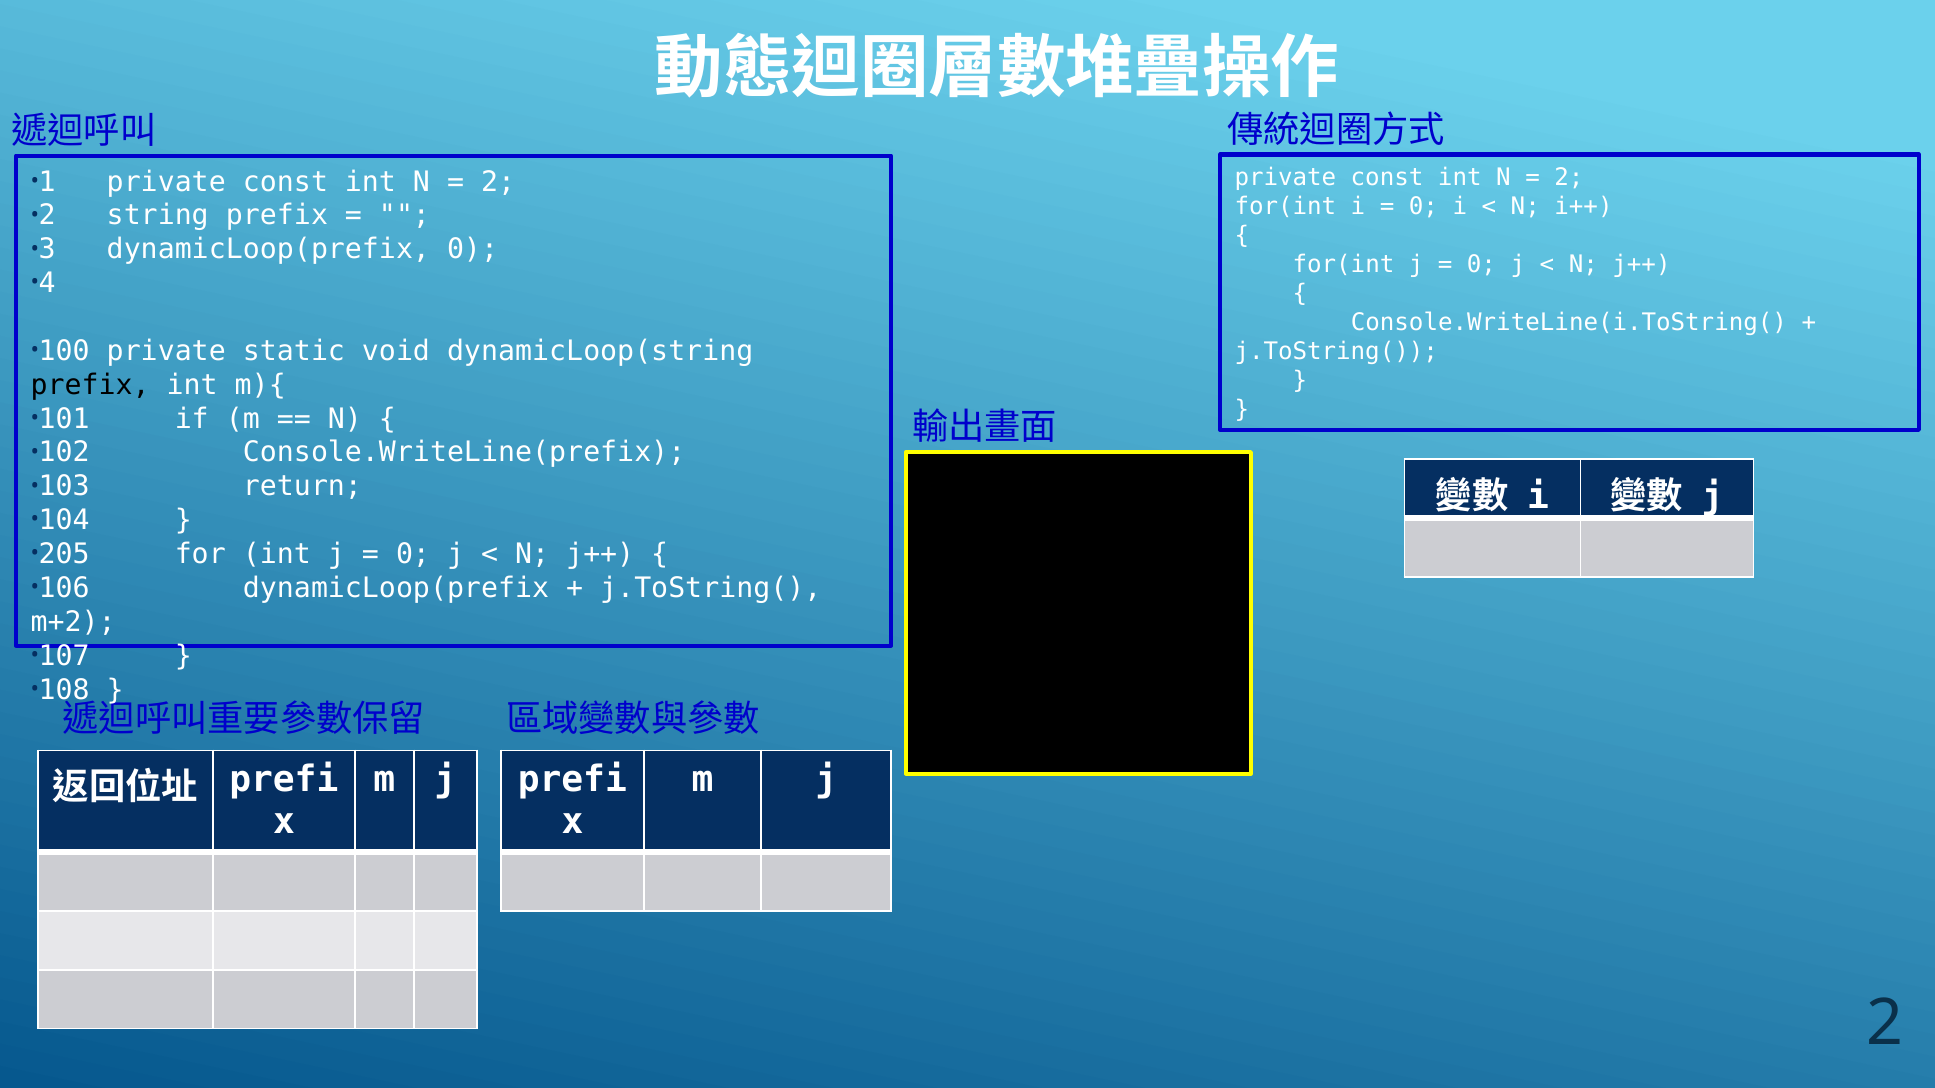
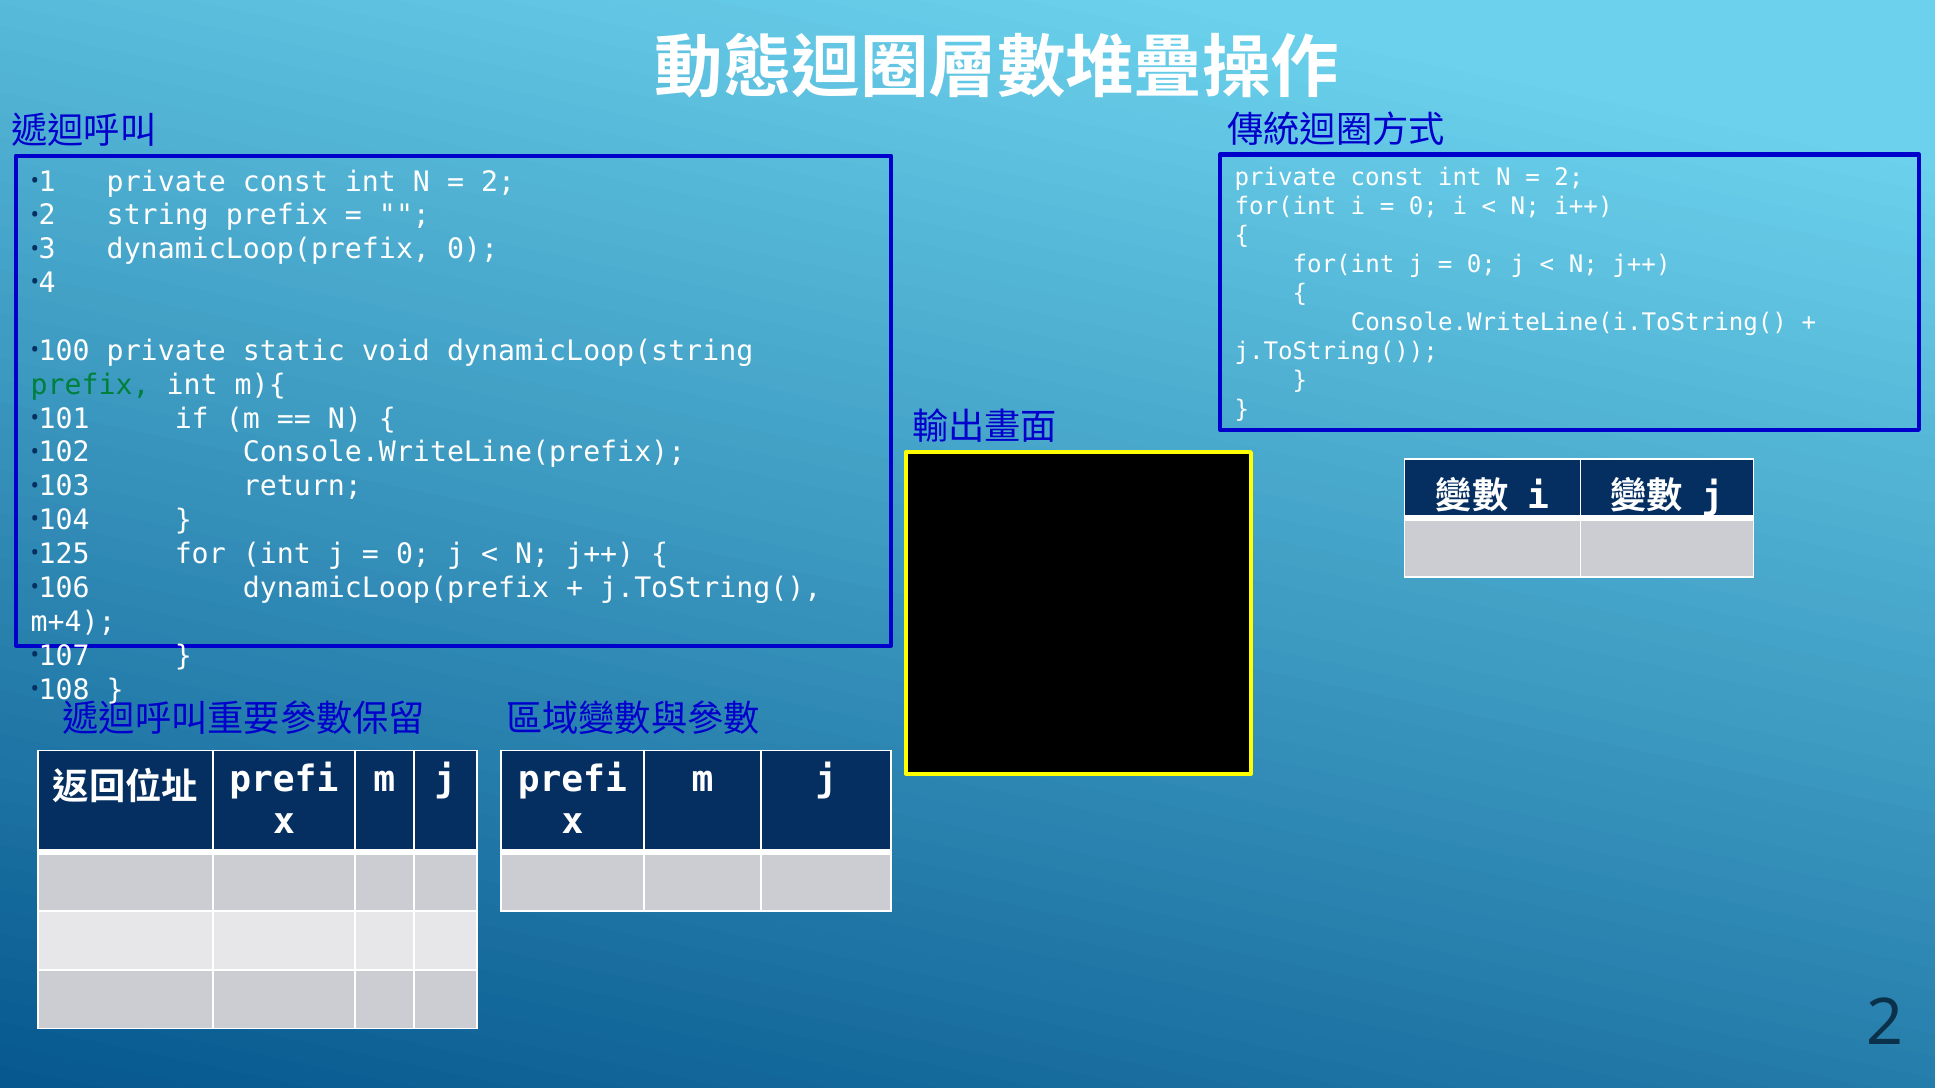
prefix colour: black -> green (90, 385)
205: 205 -> 125 (64, 554)
m+2: m+2 -> m+4 (73, 622)
